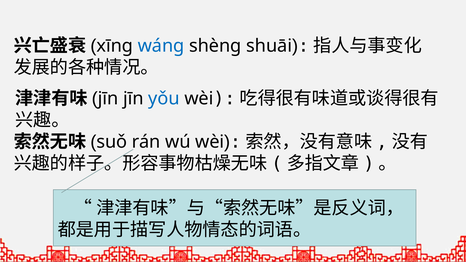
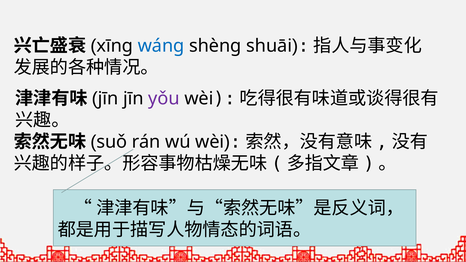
yǒu colour: blue -> purple (164, 98)
